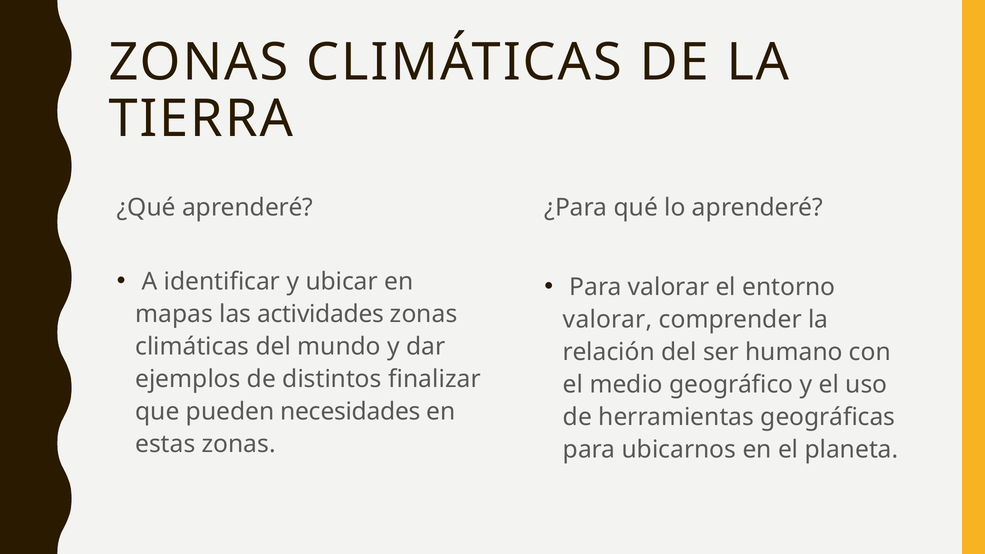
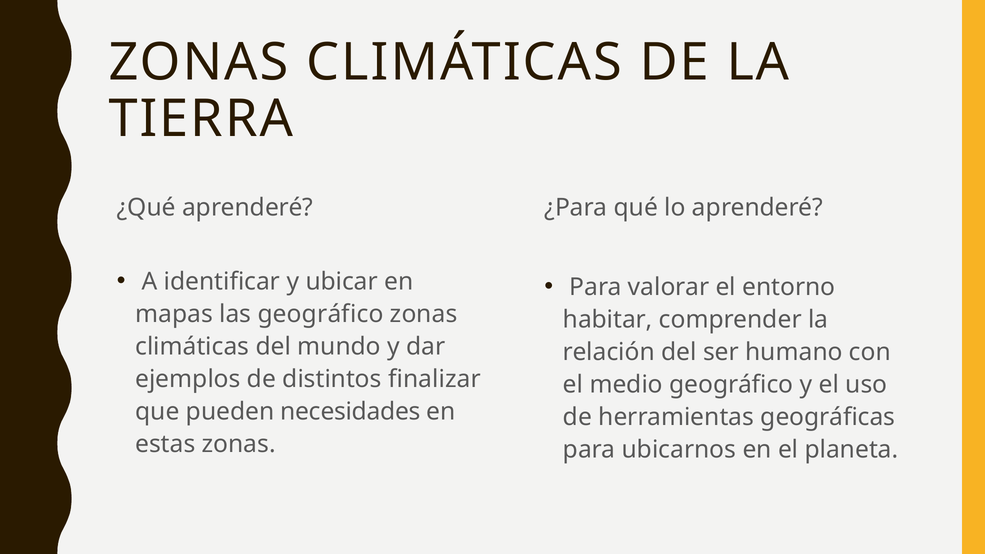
las actividades: actividades -> geográfico (320, 314)
valorar: valorar -> habitar (608, 320)
